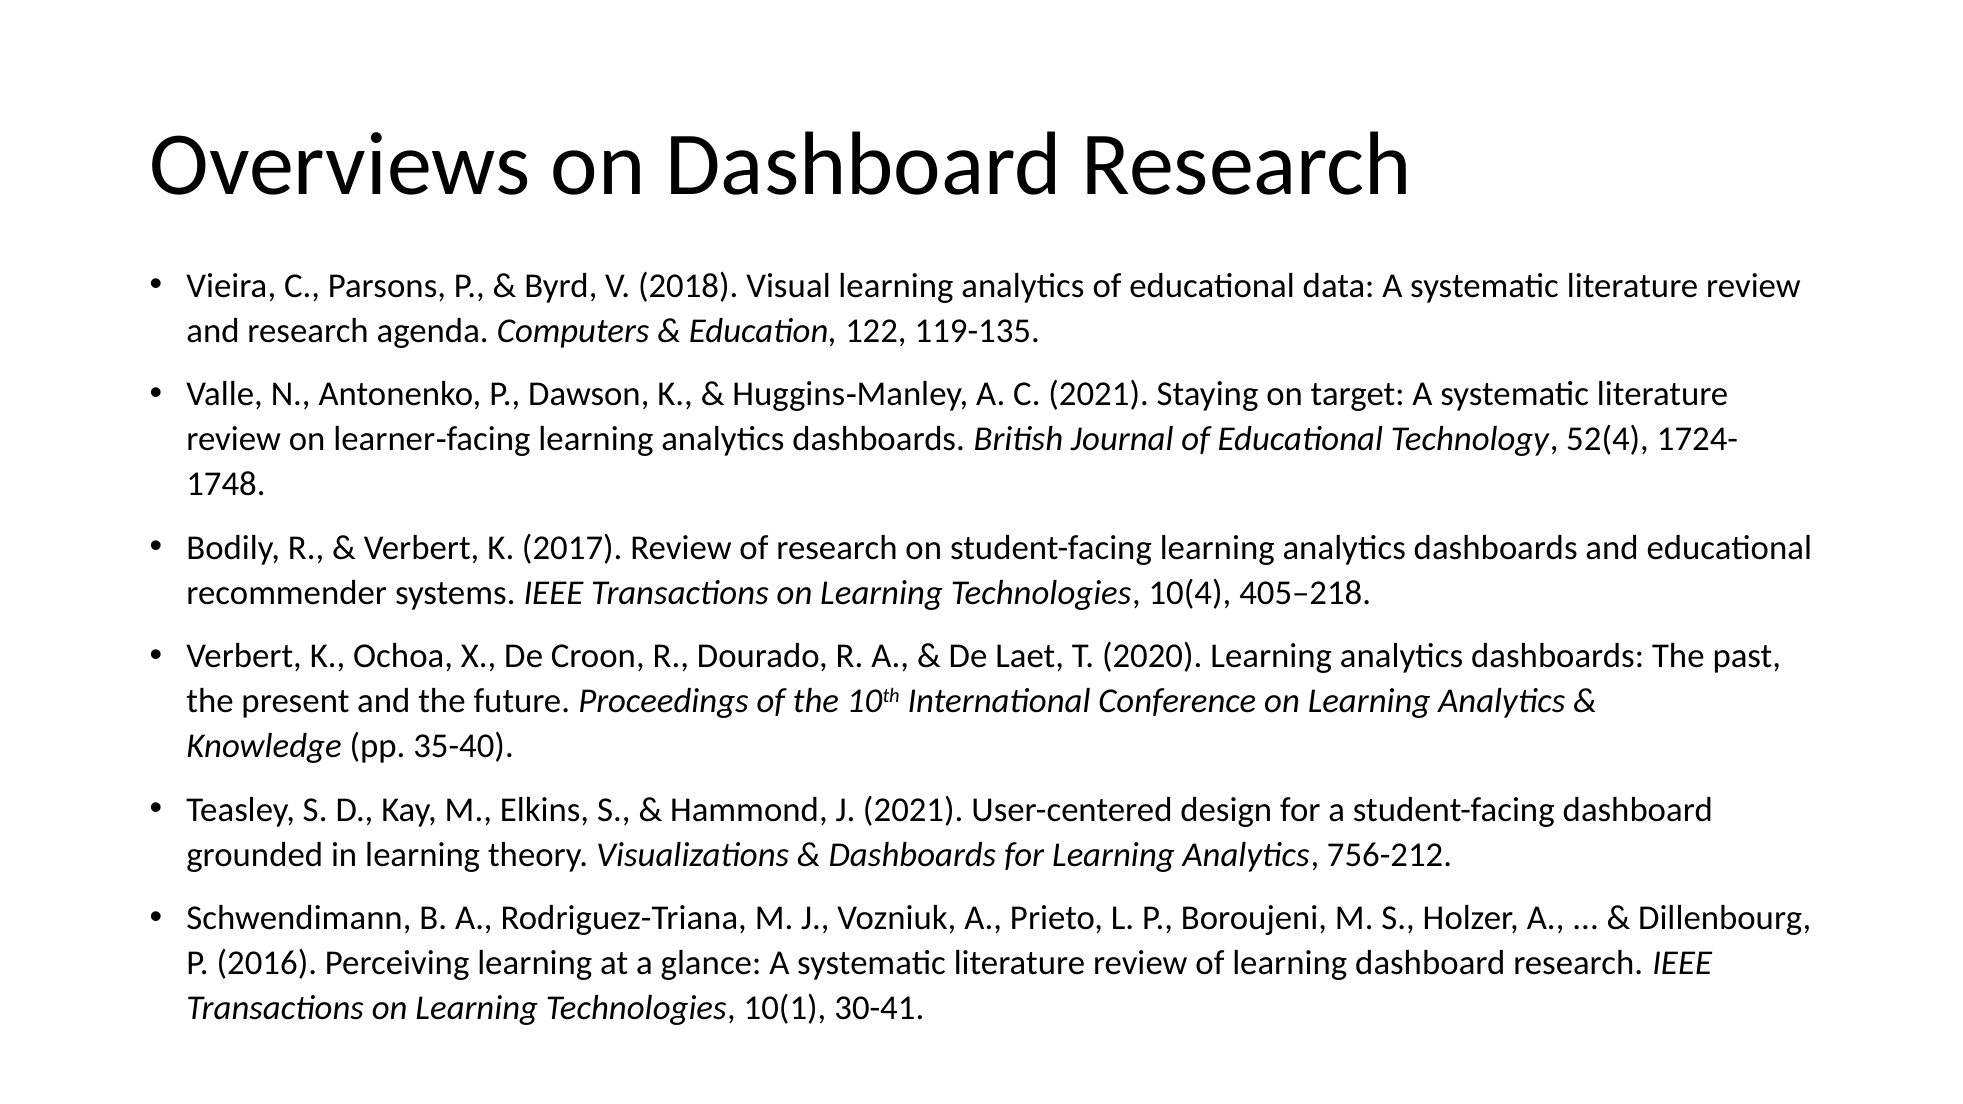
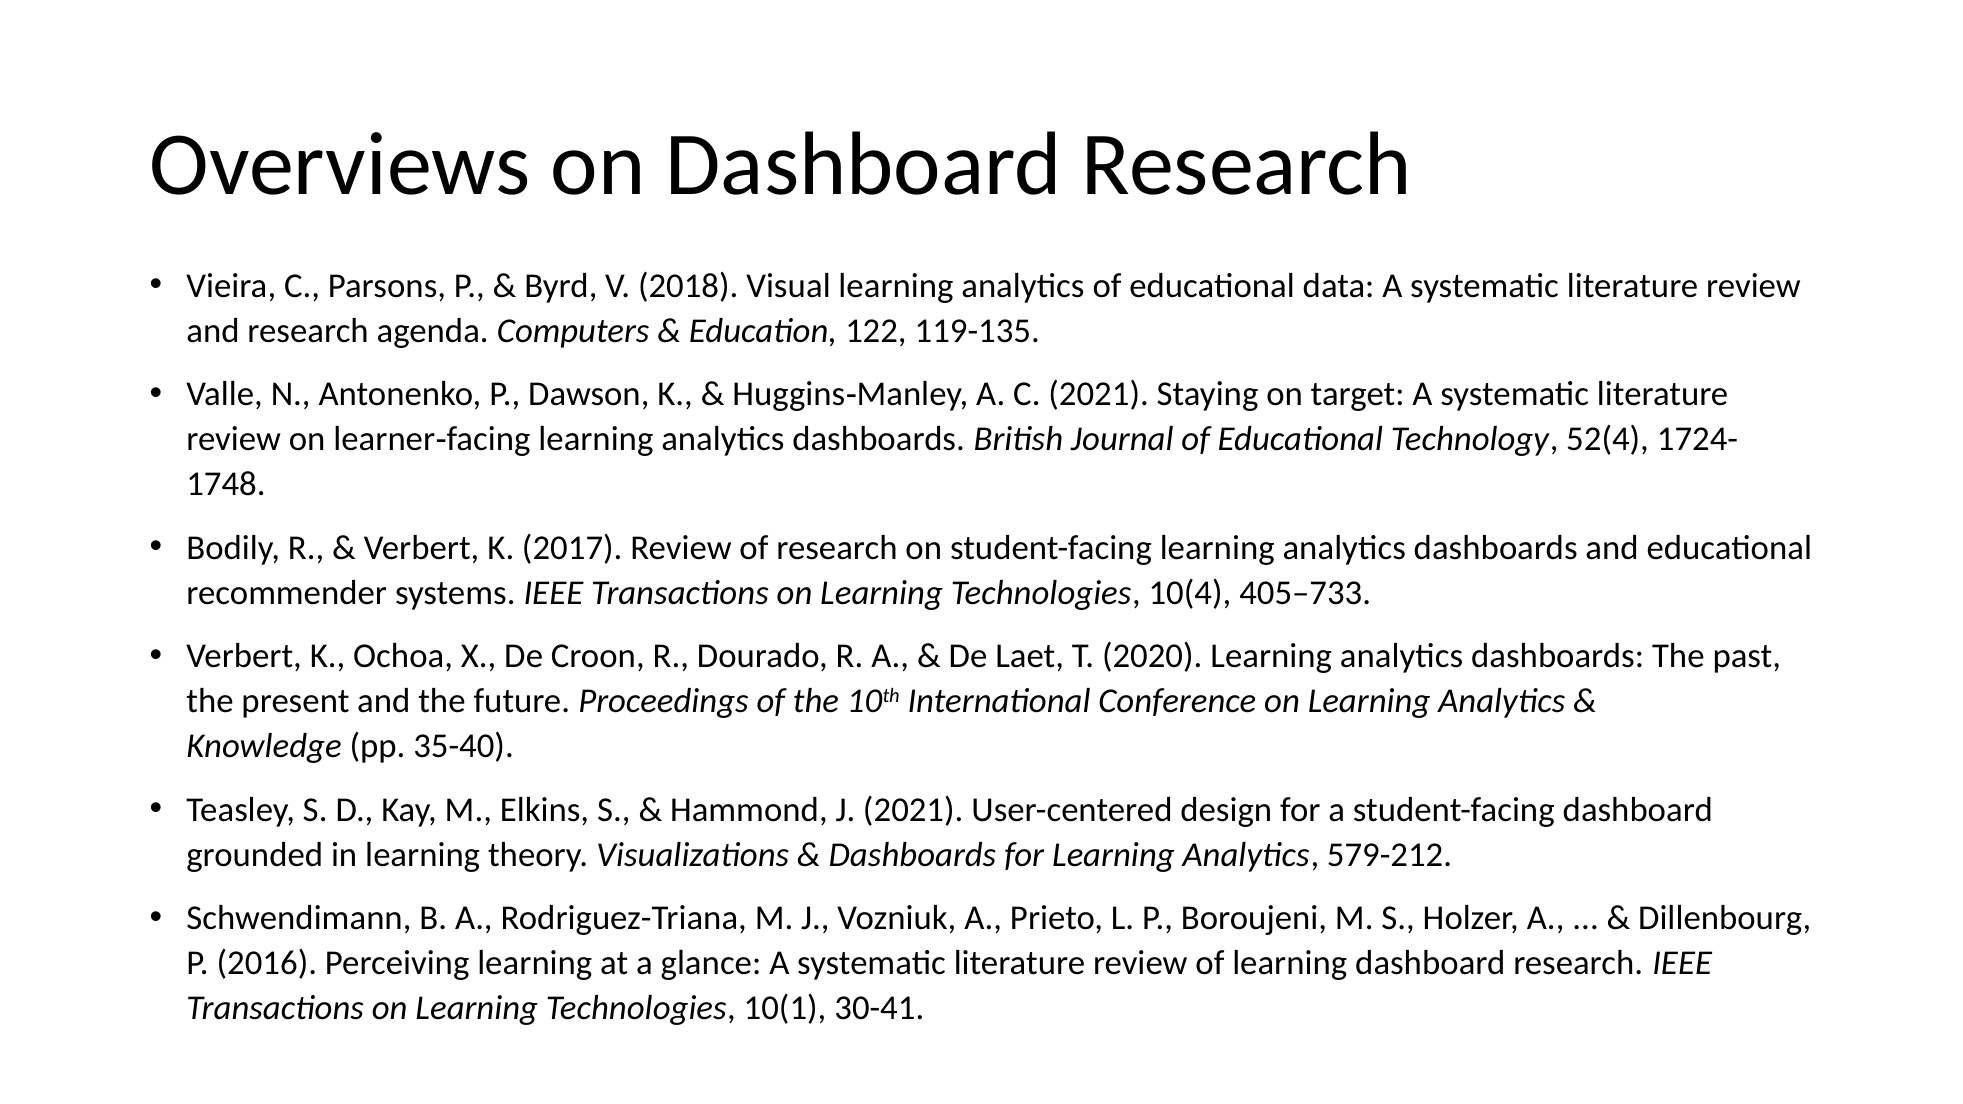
405–218: 405–218 -> 405–733 (1305, 593)
756-212: 756-212 -> 579-212 (1390, 855)
